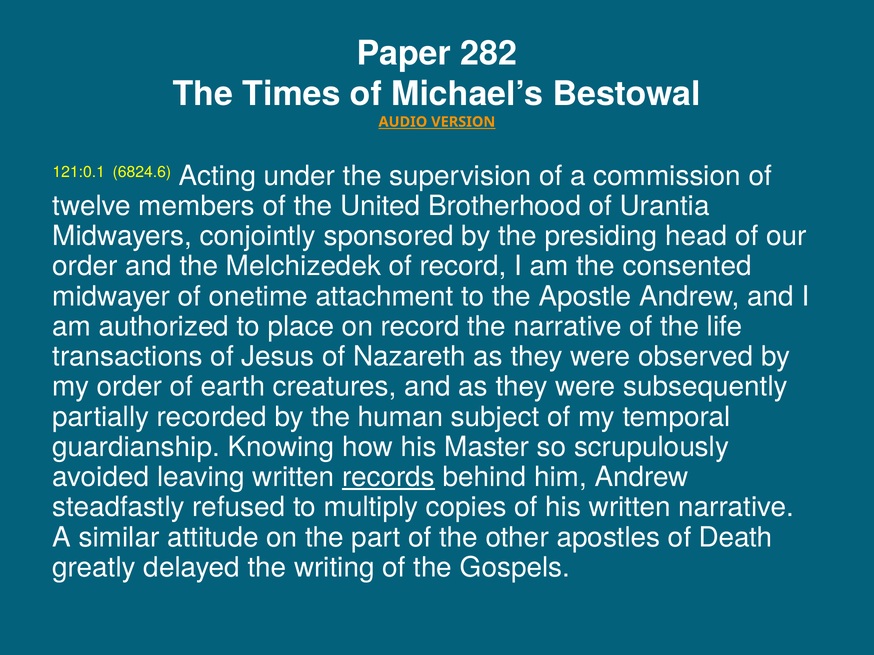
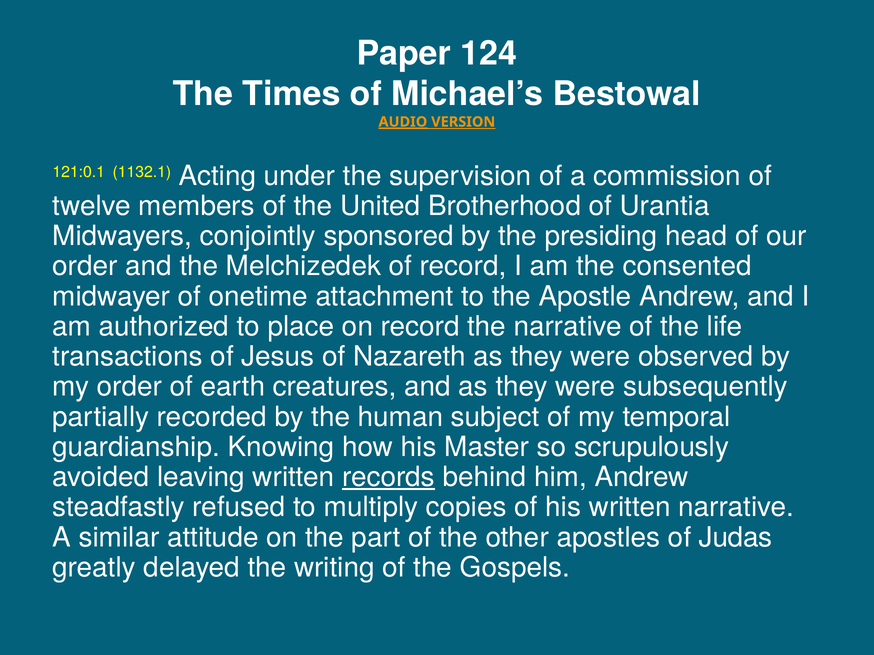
282: 282 -> 124 (489, 53)
AUDIO underline: none -> present (403, 122)
6824.6: 6824.6 -> 1132.1 (142, 172)
Death: Death -> Judas (736, 538)
